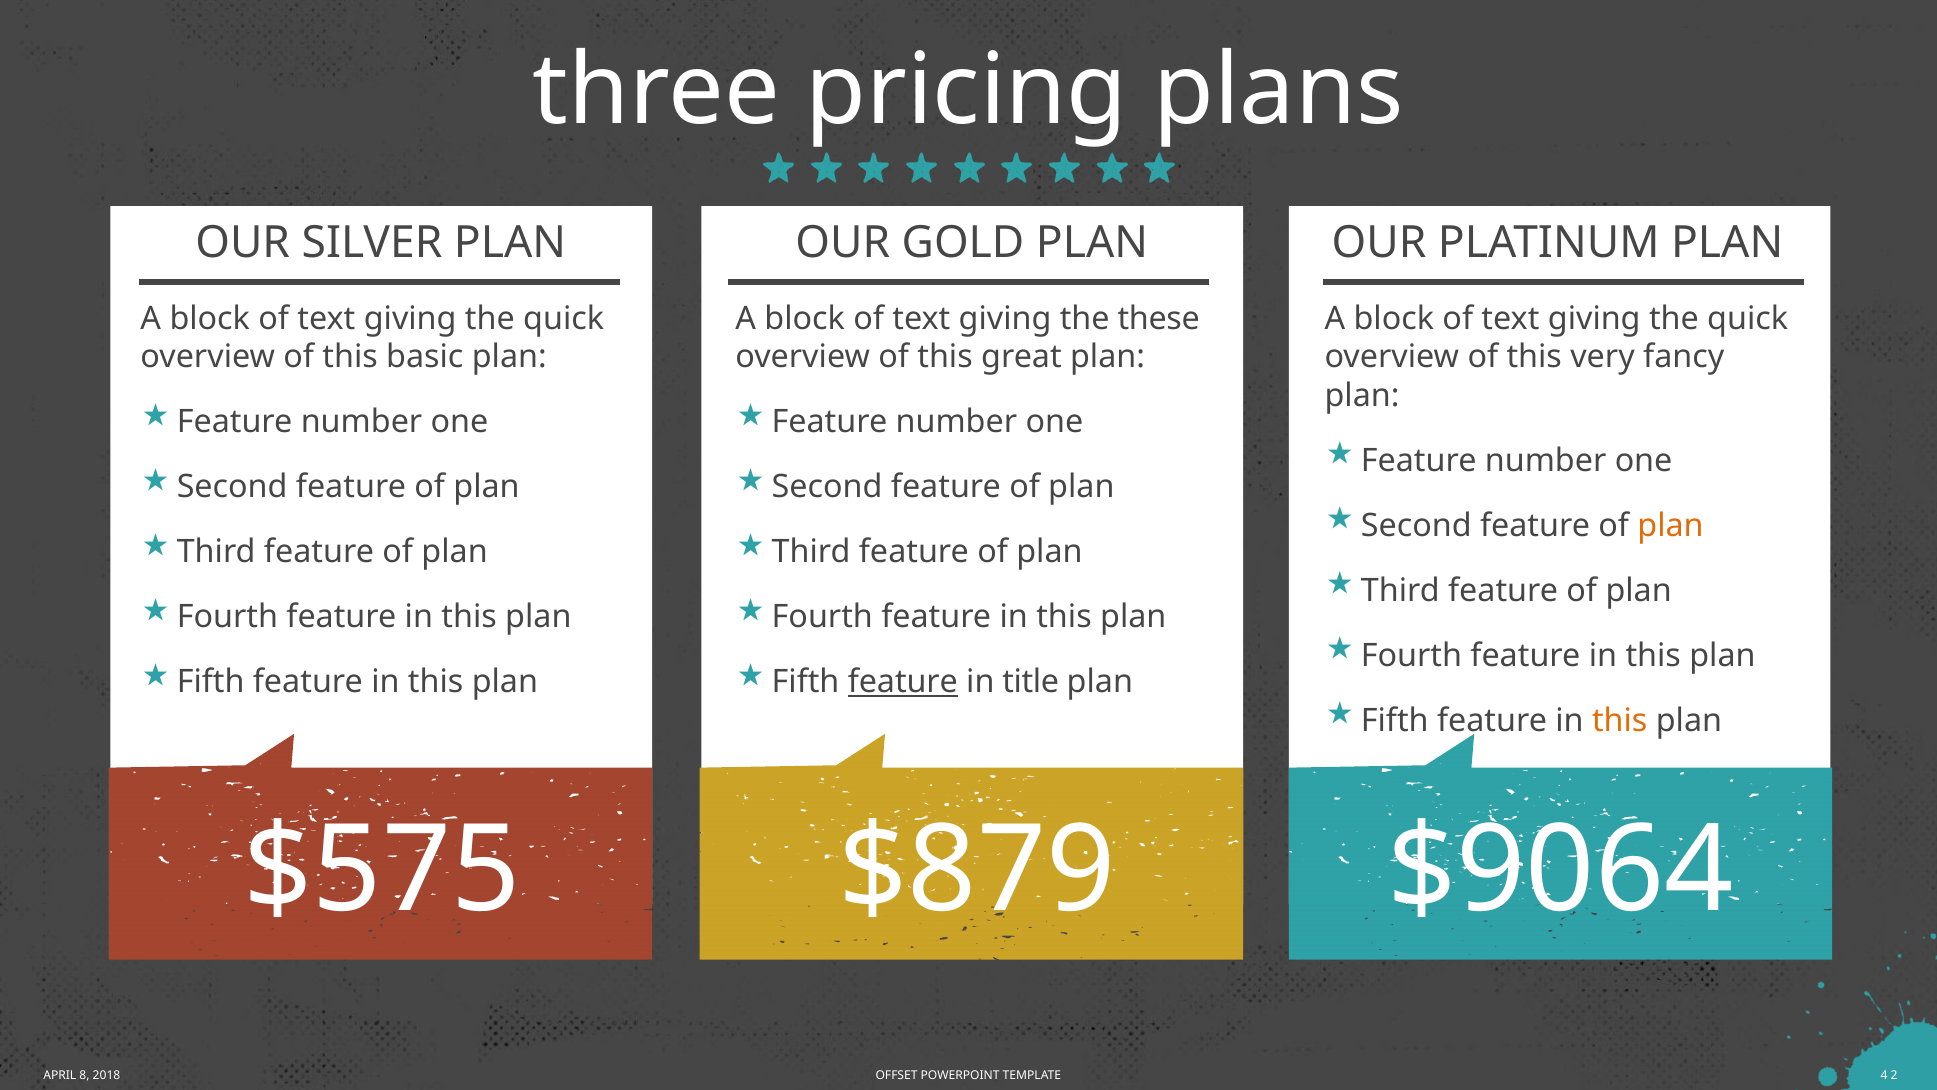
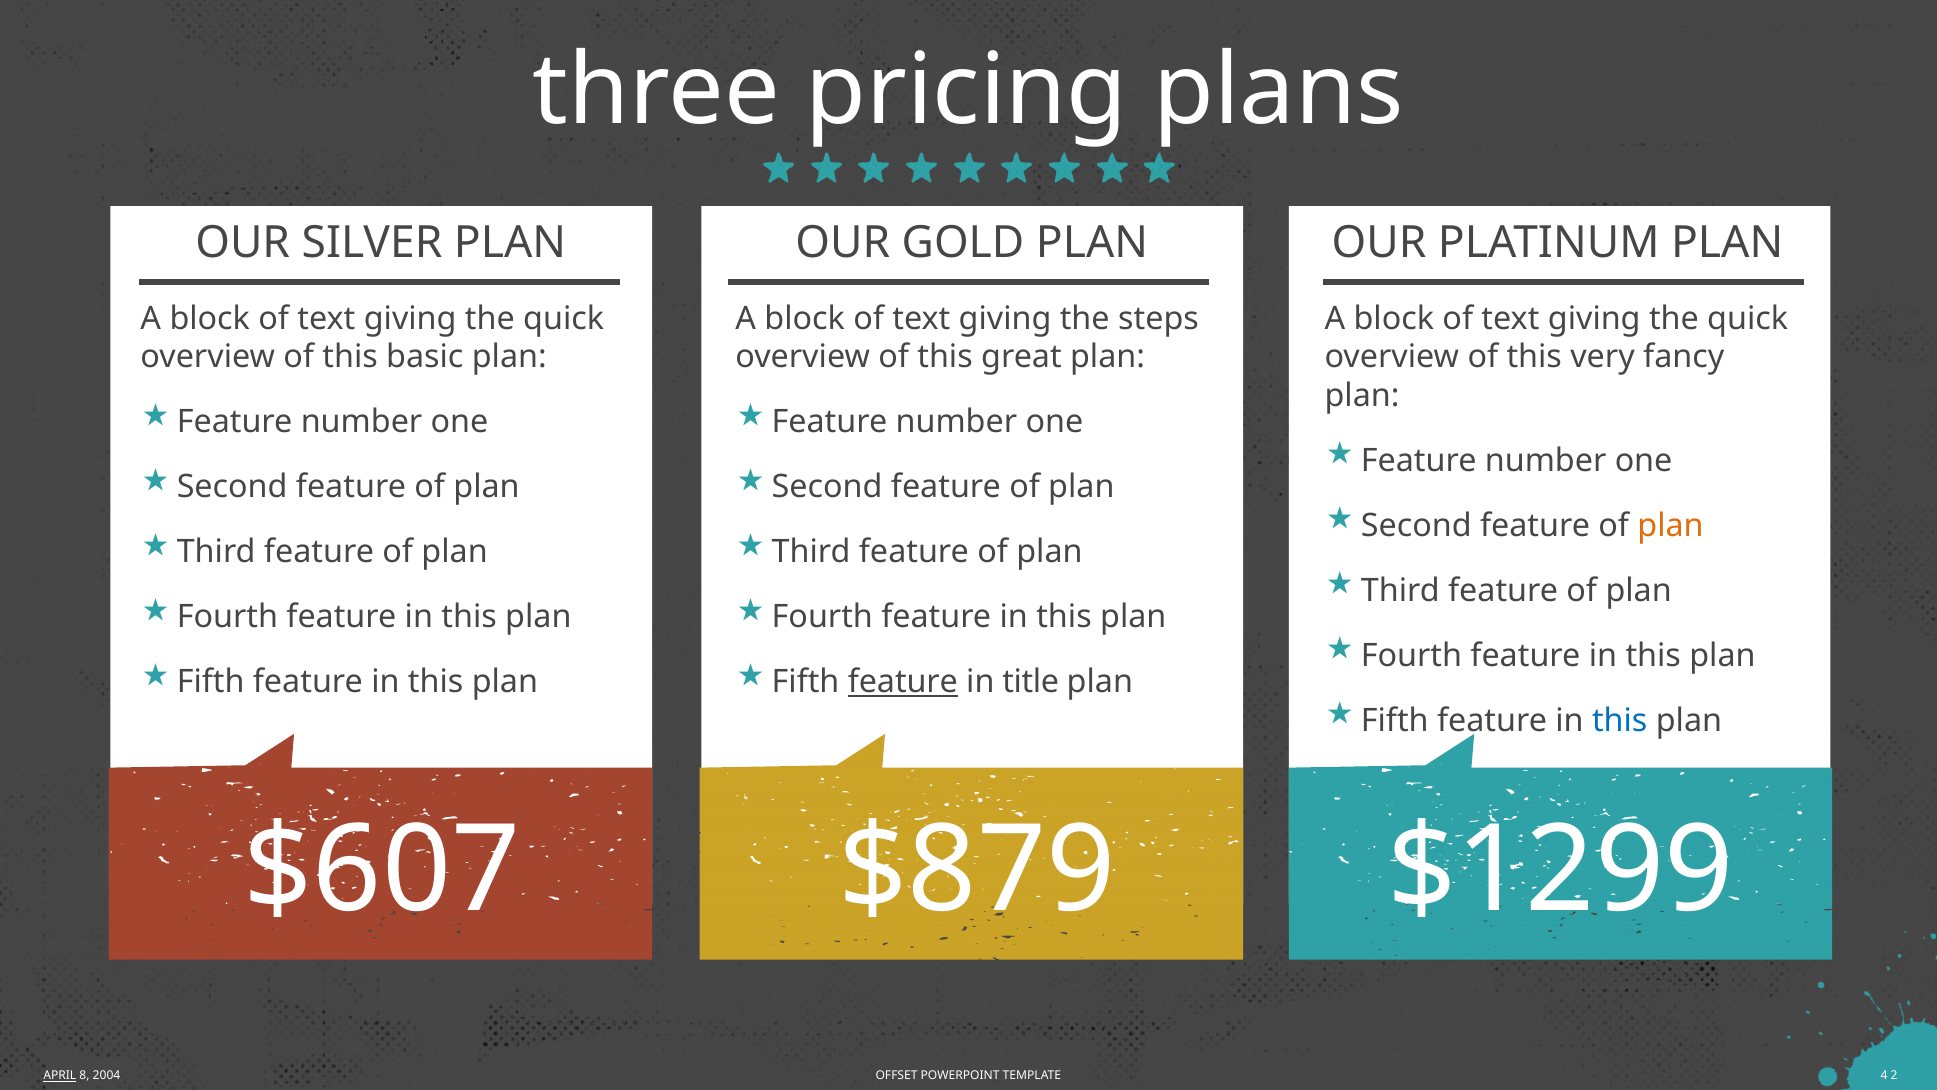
these: these -> steps (1158, 318)
this colour: orange -> blue (1620, 721)
$575: $575 -> $607 (382, 870)
$9064: $9064 -> $1299 (1561, 870)
APRIL underline: none -> present (60, 1075)
2018: 2018 -> 2004 (107, 1075)
